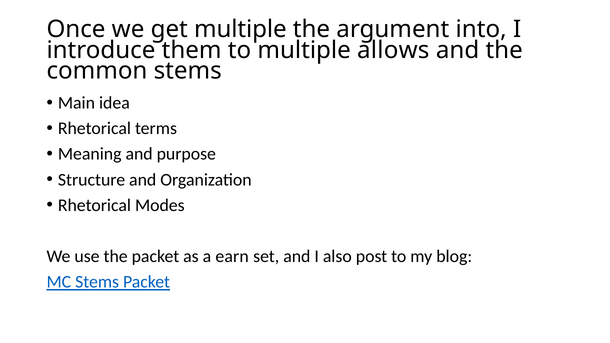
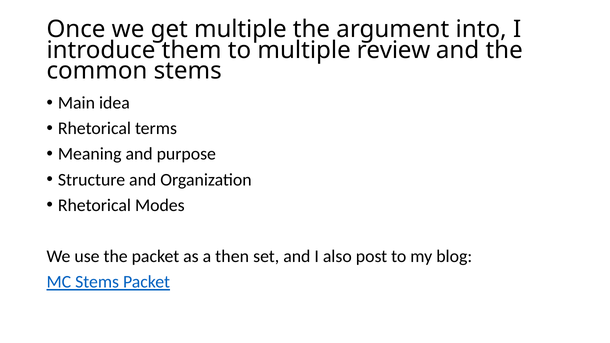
allows: allows -> review (393, 50)
earn: earn -> then (232, 256)
